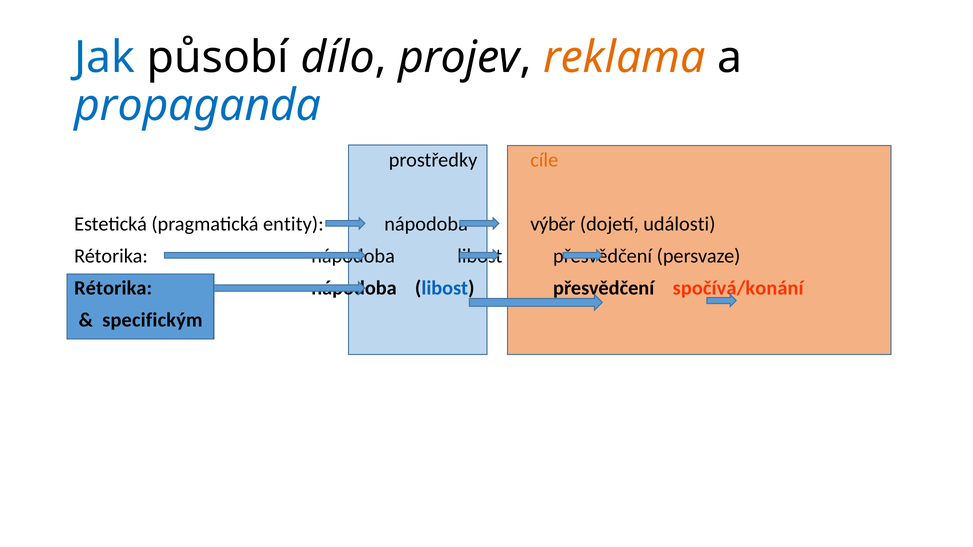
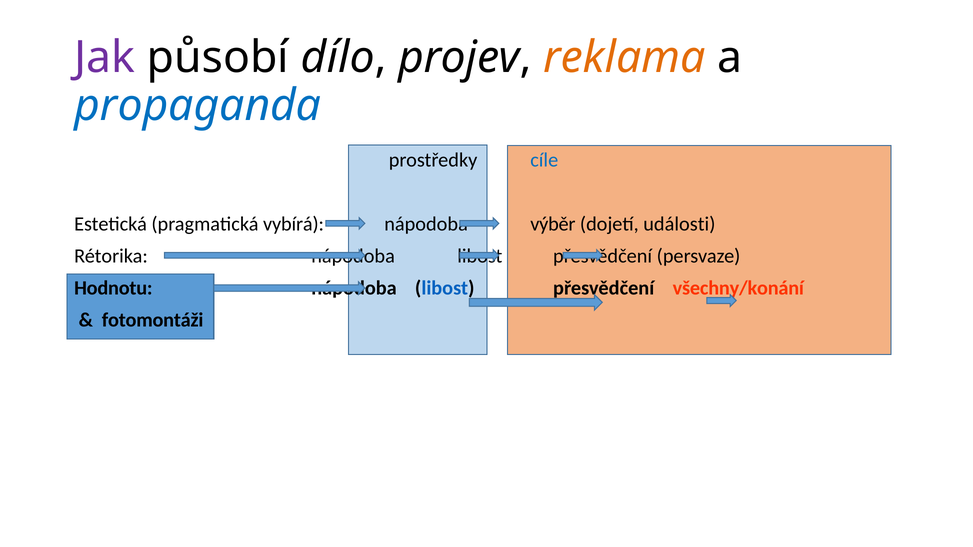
Jak colour: blue -> purple (105, 58)
cíle colour: orange -> blue (544, 160)
entity: entity -> vybírá (293, 224)
Rétorika: Rétorika -> Hodnotu (113, 288)
spočívá/konání: spočívá/konání -> všechny/konání (738, 288)
specifickým: specifickým -> fotomontáži (153, 320)
